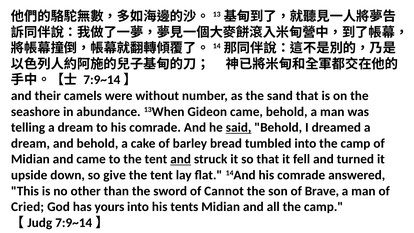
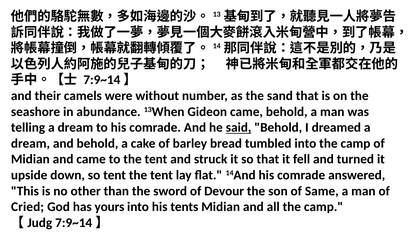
and underline: present -> none (181, 159)
so give: give -> tent (115, 175)
Cannot: Cannot -> Devour (224, 191)
Brave: Brave -> Same (322, 191)
